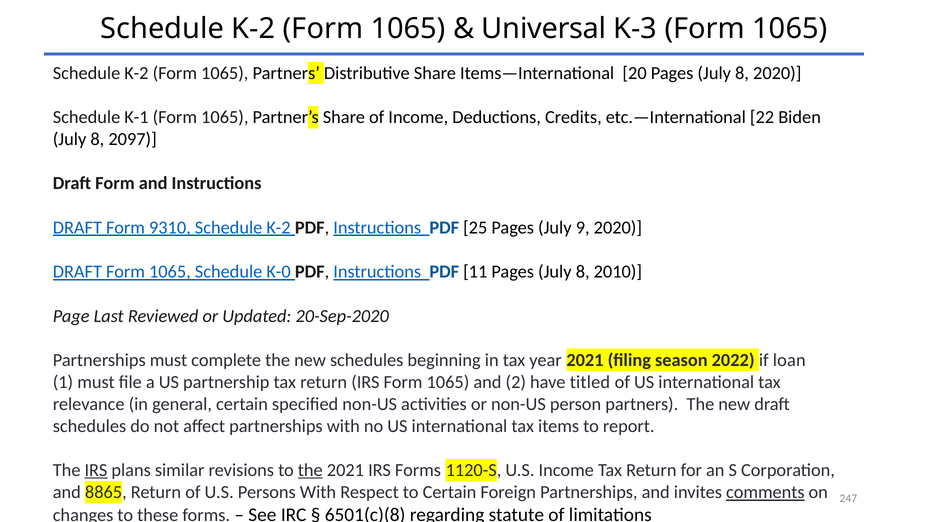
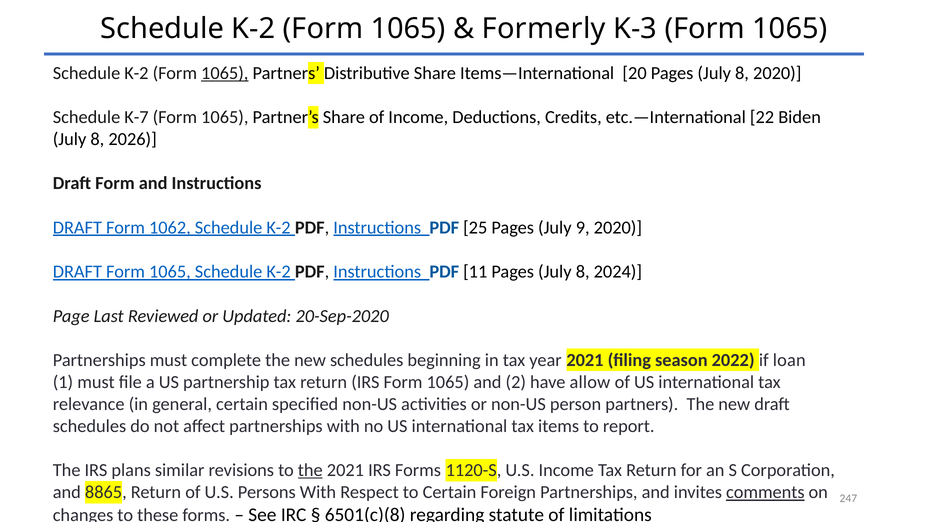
Universal: Universal -> Formerly (544, 29)
1065 underline: none -> present (225, 73)
K-1: K-1 -> K-7 (136, 117)
2097: 2097 -> 2026 (133, 139)
9310: 9310 -> 1062 (170, 227)
K-0: K-0 -> K-2 (279, 272)
2010: 2010 -> 2024 (618, 272)
titled: titled -> allow (590, 382)
IRS underline: present -> none (96, 470)
